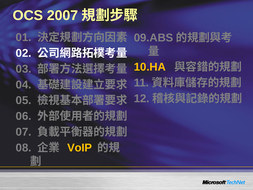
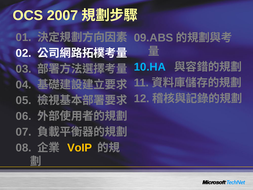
10.HA colour: yellow -> light blue (150, 67)
